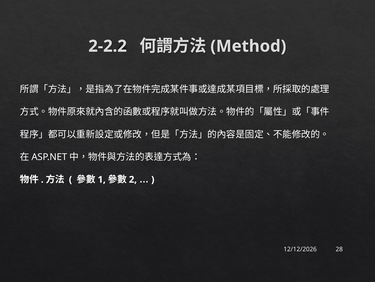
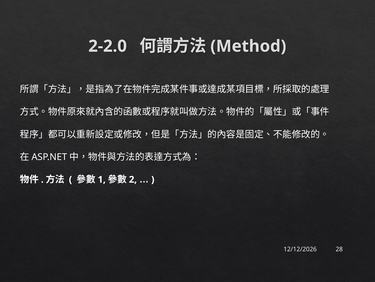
2-2.2: 2-2.2 -> 2-2.0 (108, 46)
